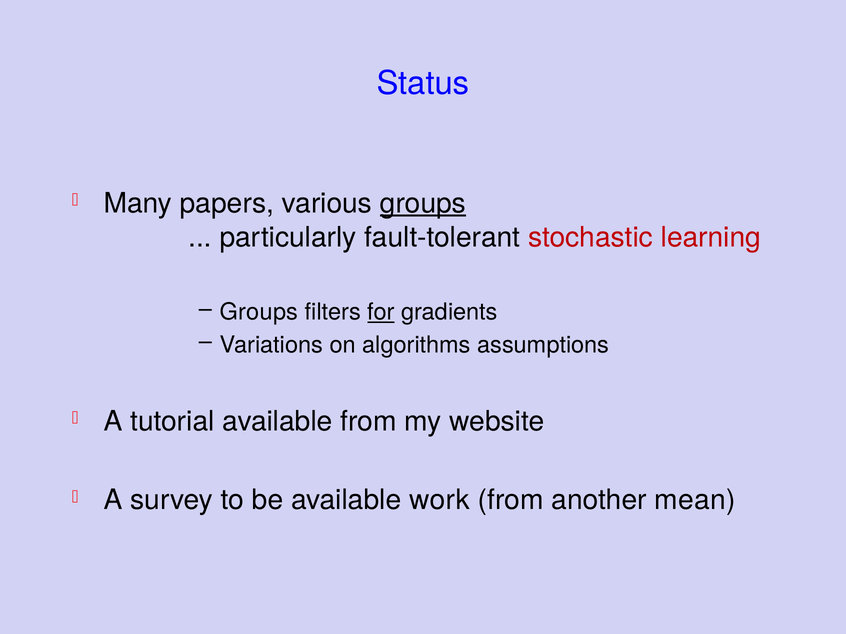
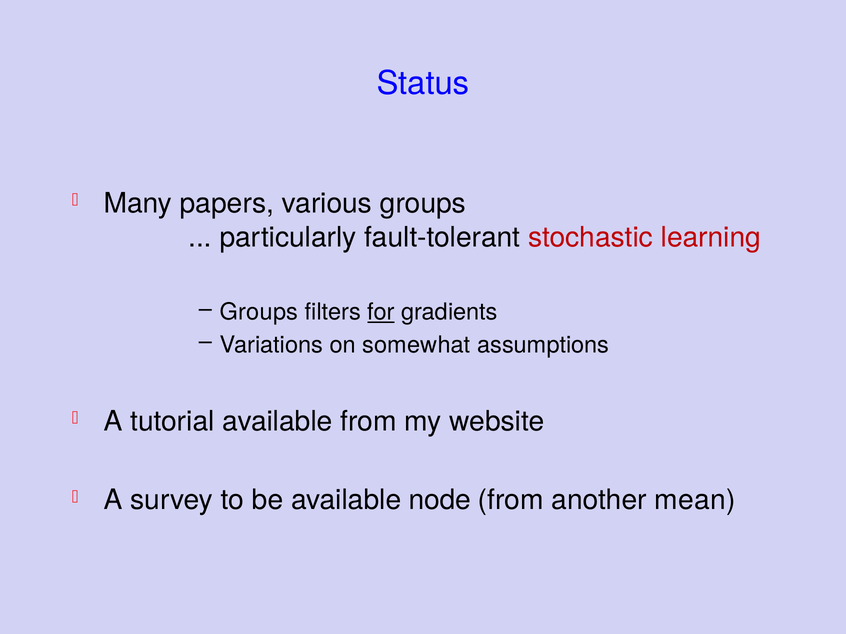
groups underline: present -> none (423, 204)
algorithms: algorithms -> somewhat (416, 345)
work: work -> node (440, 501)
